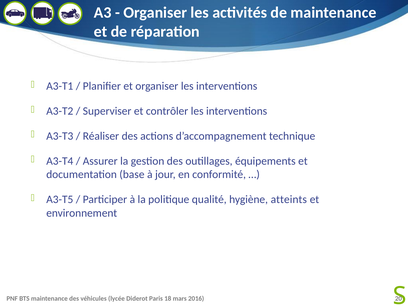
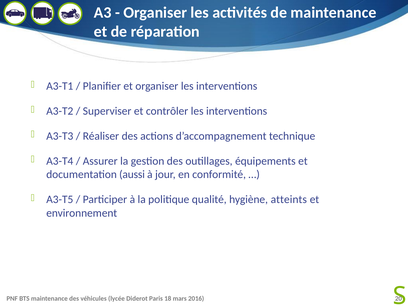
base: base -> aussi (132, 175)
